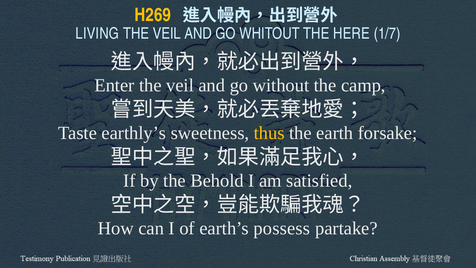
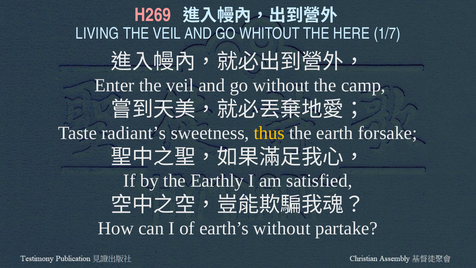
H269 colour: yellow -> pink (153, 15)
earthly’s: earthly’s -> radiant’s (134, 133)
Behold: Behold -> Earthly (217, 181)
earth’s possess: possess -> without (282, 228)
